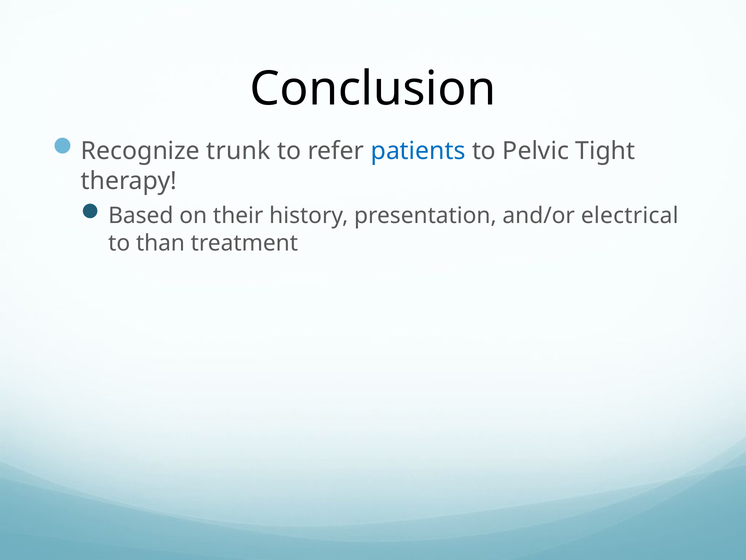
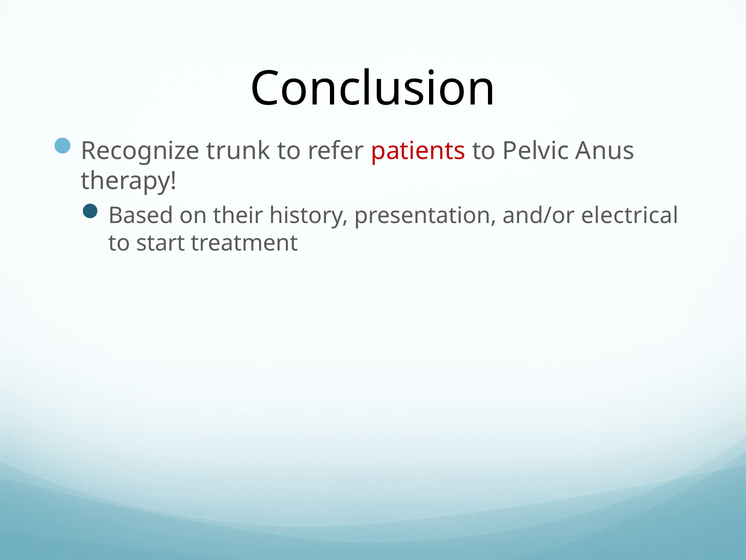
patients colour: blue -> red (418, 151)
Tight: Tight -> Anus (605, 151)
than: than -> start (161, 243)
